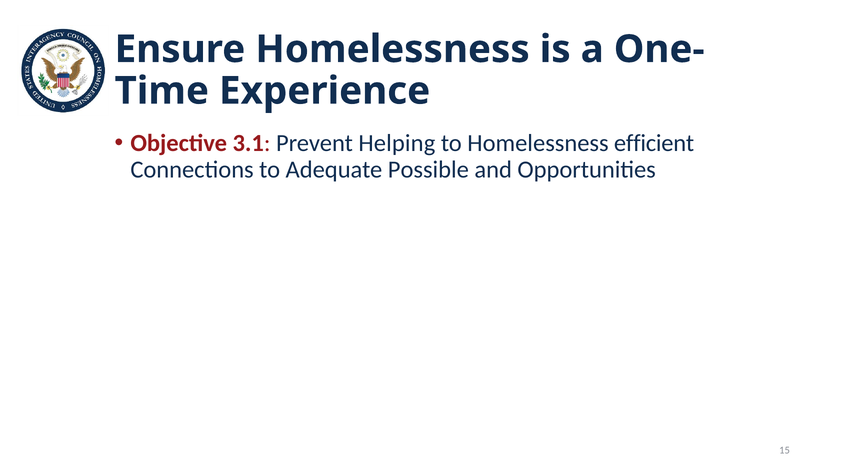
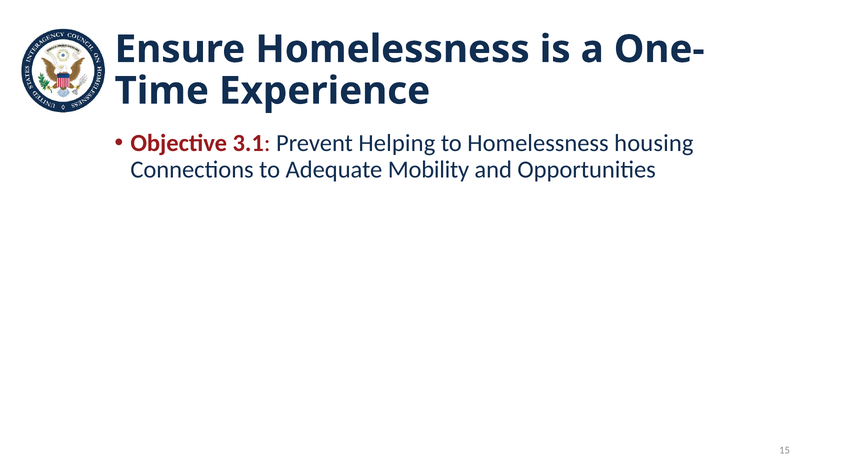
efficient: efficient -> housing (654, 143)
Possible: Possible -> Mobility (428, 170)
